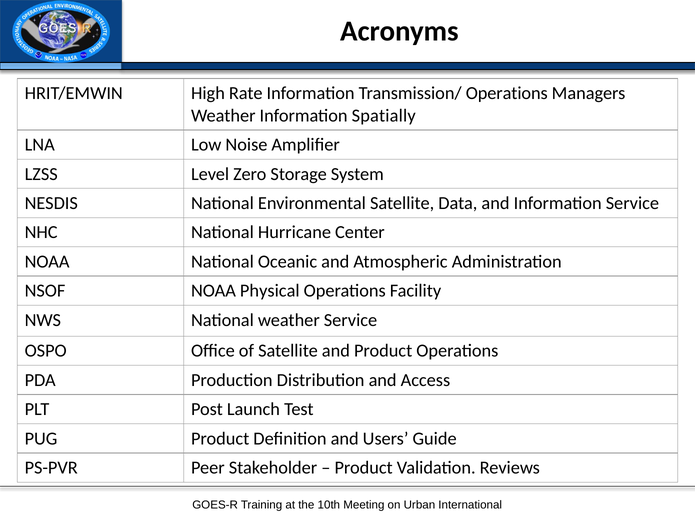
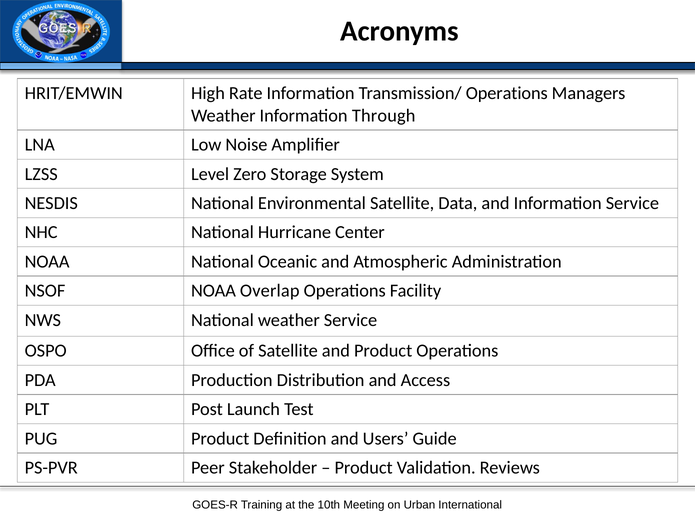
Spatially: Spatially -> Through (384, 116)
Physical: Physical -> Overlap (270, 291)
